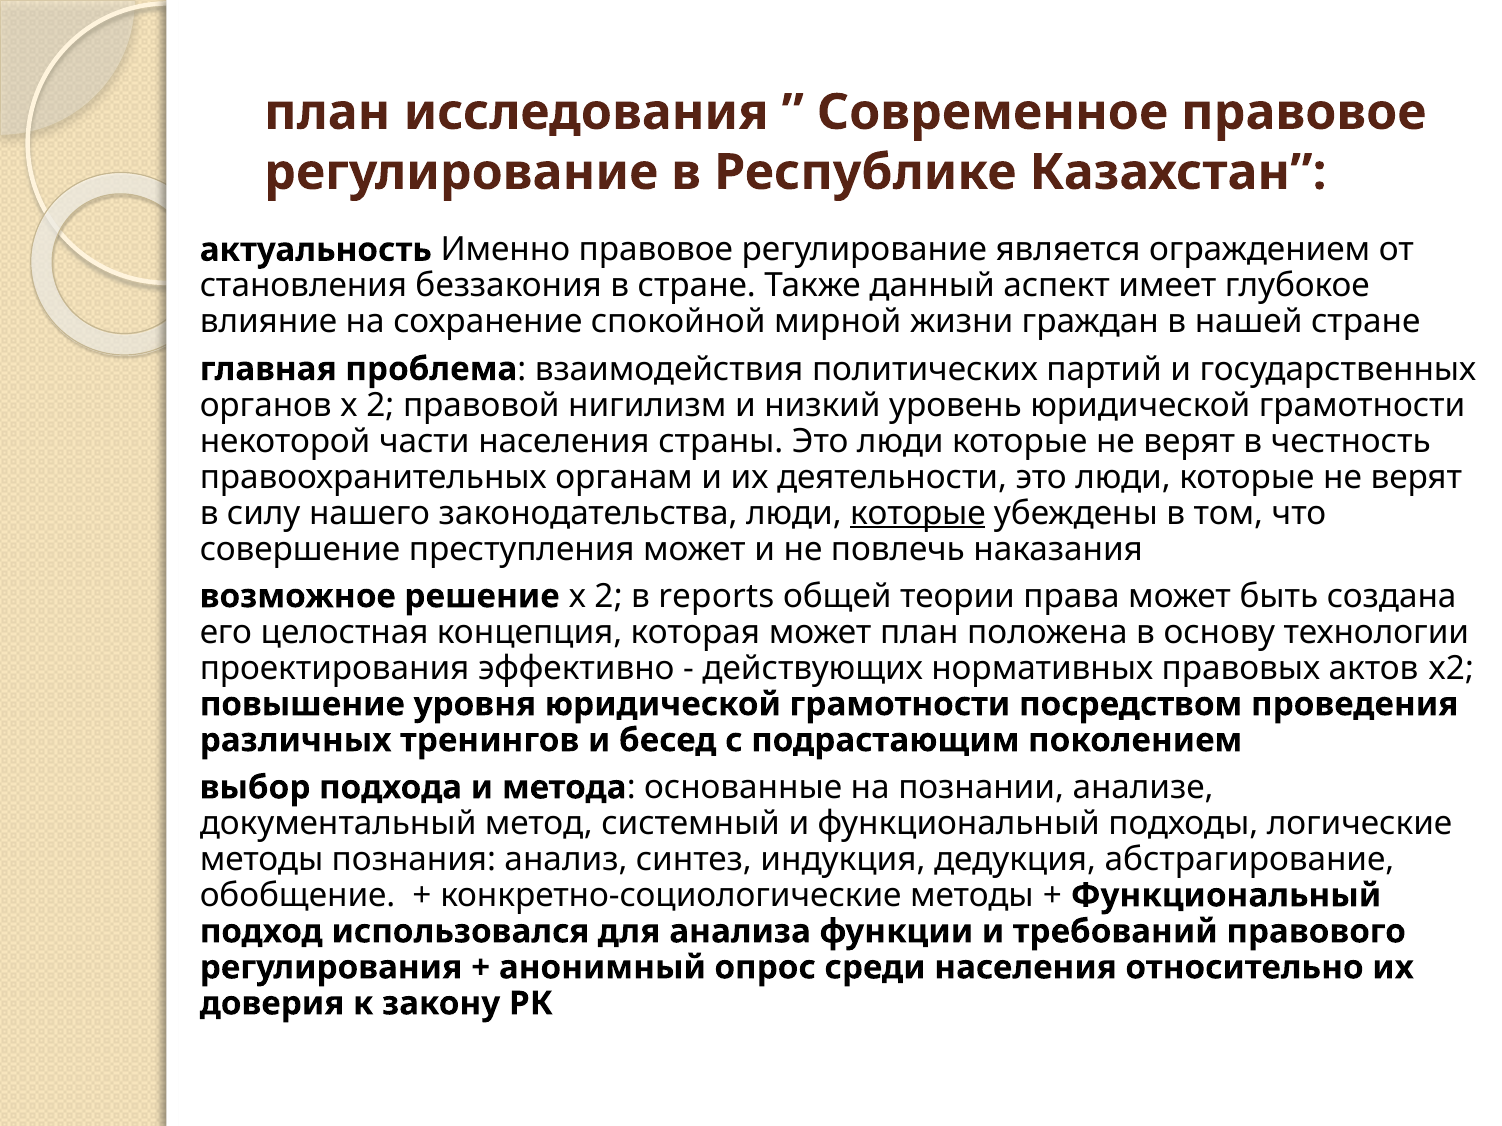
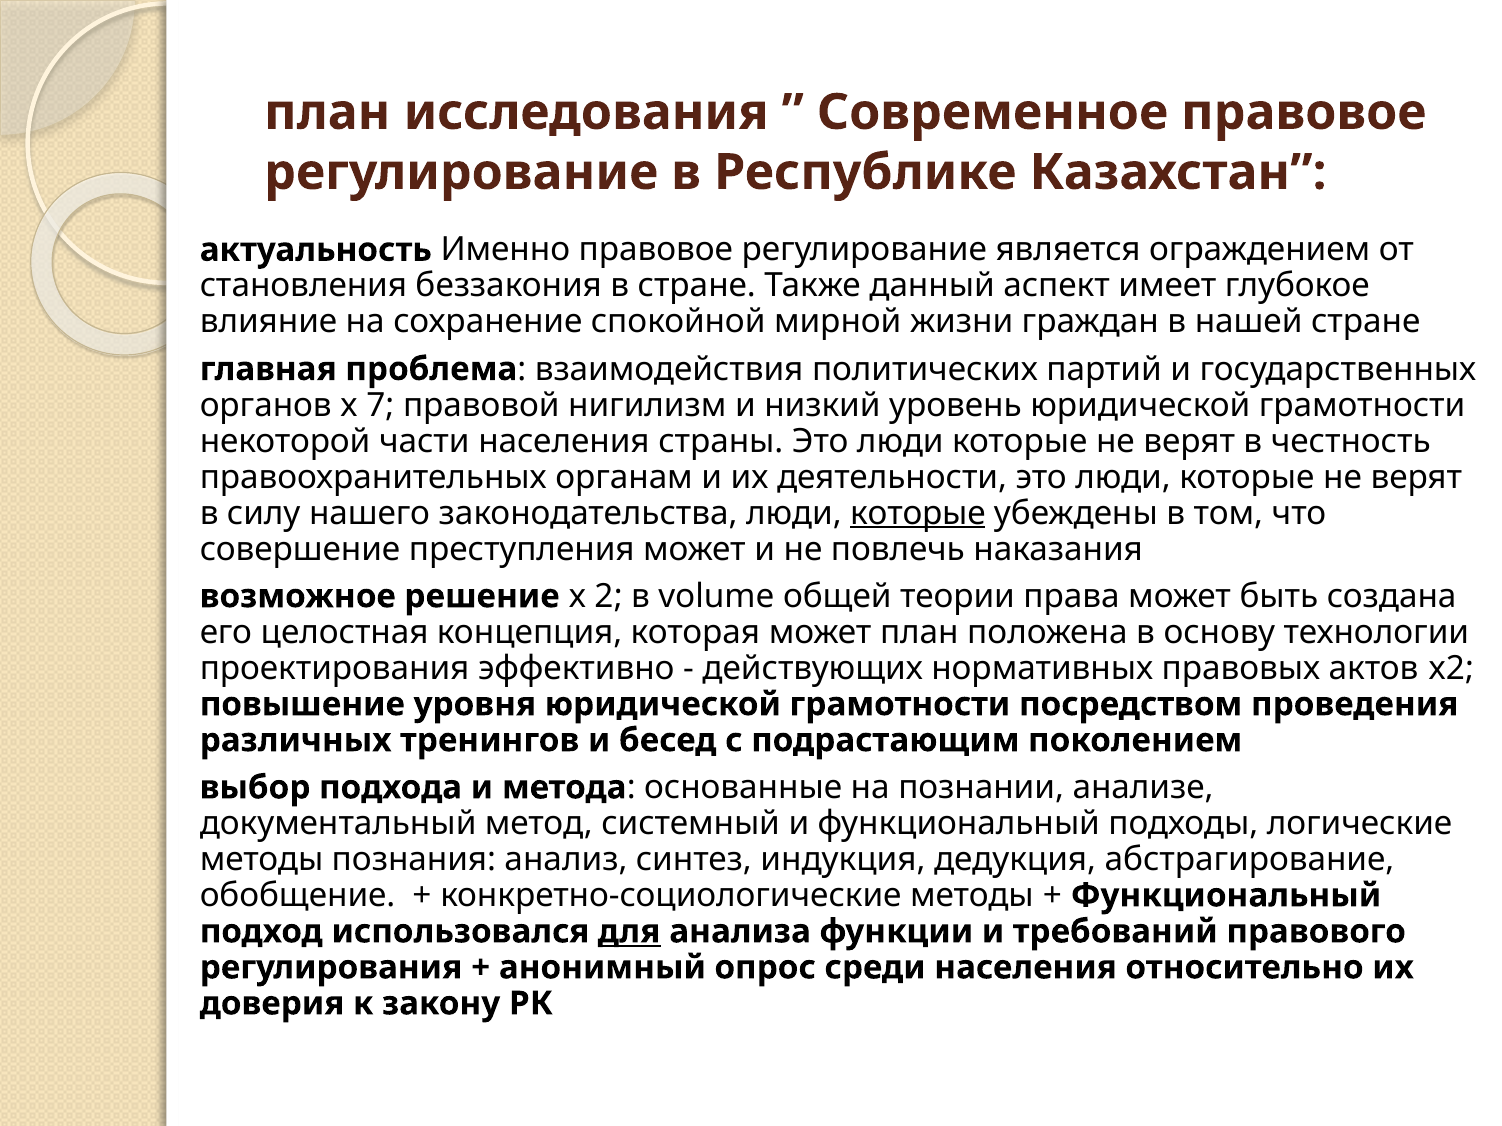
органов x 2: 2 -> 7 (380, 405)
reports: reports -> volume (716, 597)
для underline: none -> present (629, 932)
